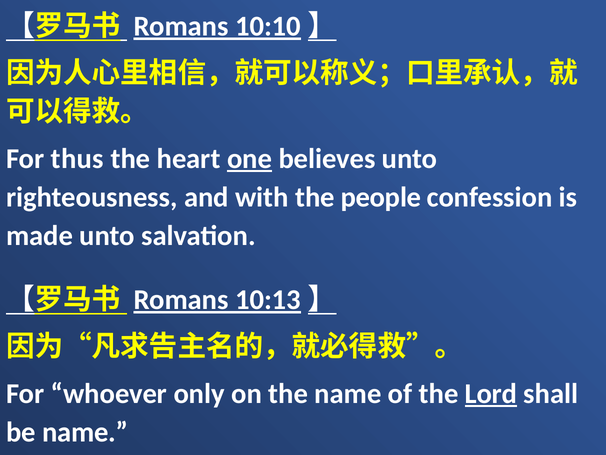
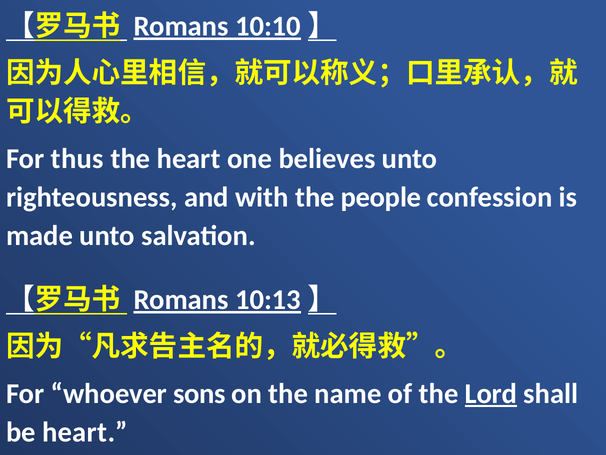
one underline: present -> none (250, 158)
only: only -> sons (199, 393)
be name: name -> heart (85, 432)
